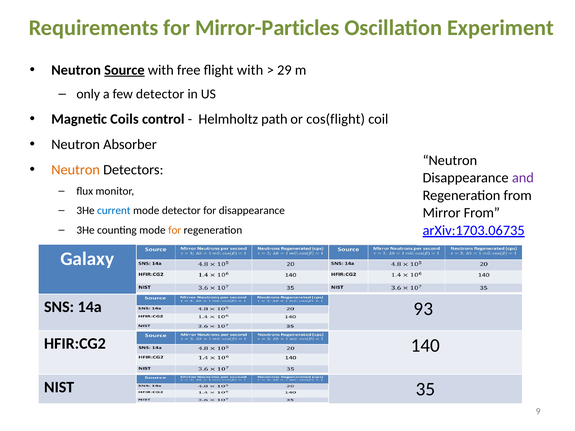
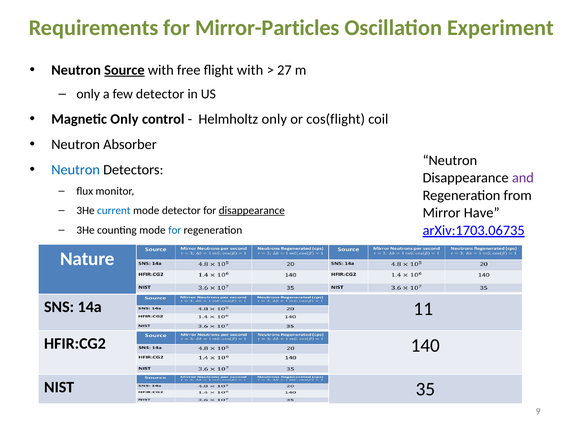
29: 29 -> 27 (284, 70)
Magnetic Coils: Coils -> Only (124, 119)
Helmholtz path: path -> only (274, 119)
Neutron colour: orange -> blue (76, 170)
disappearance underline: none -> present (252, 211)
Mirror From: From -> Have (482, 213)
for colour: orange -> blue (175, 230)
Galaxy: Galaxy -> Nature (87, 259)
93: 93 -> 11 (423, 309)
